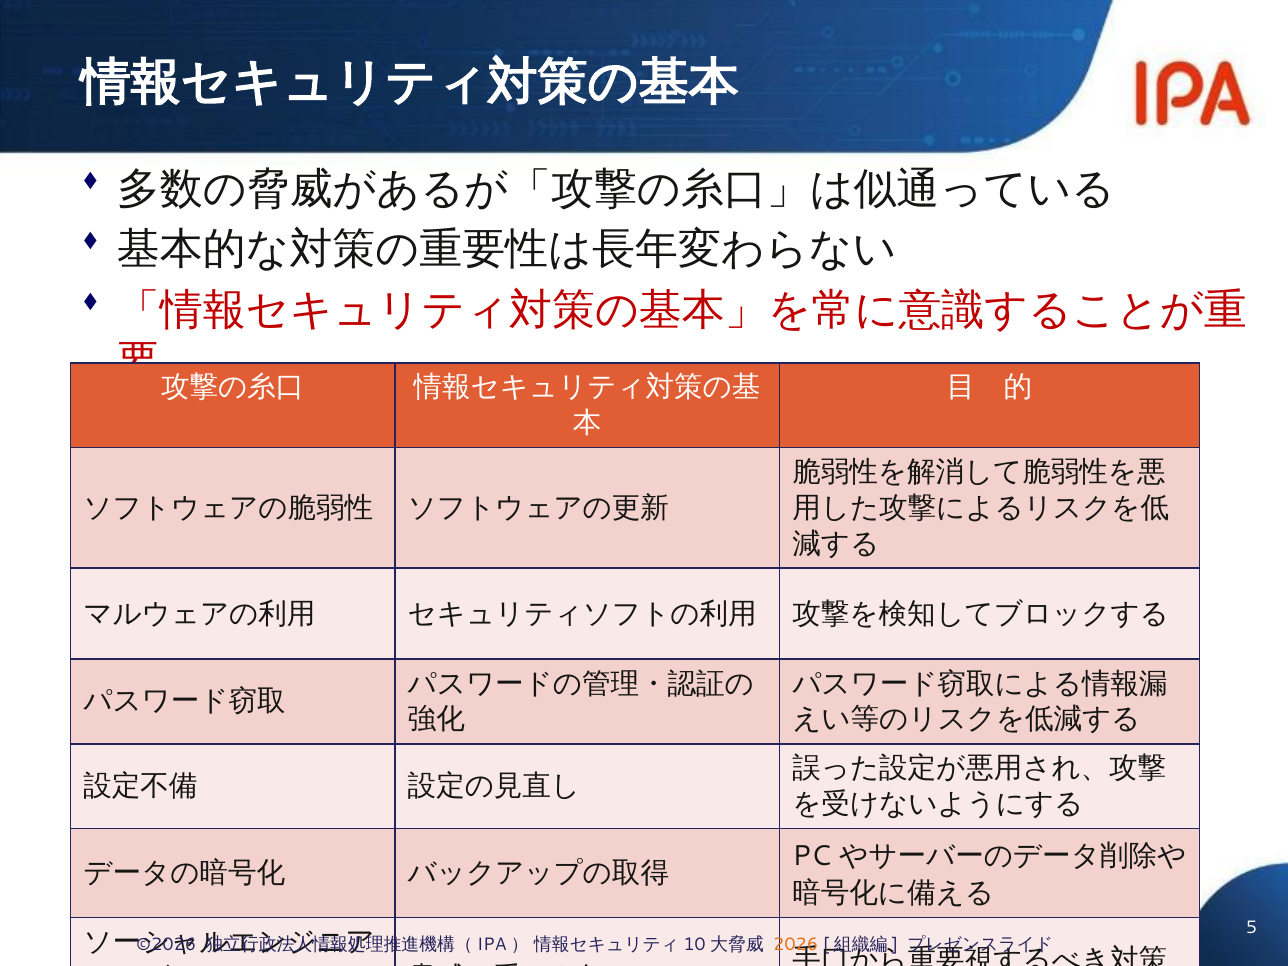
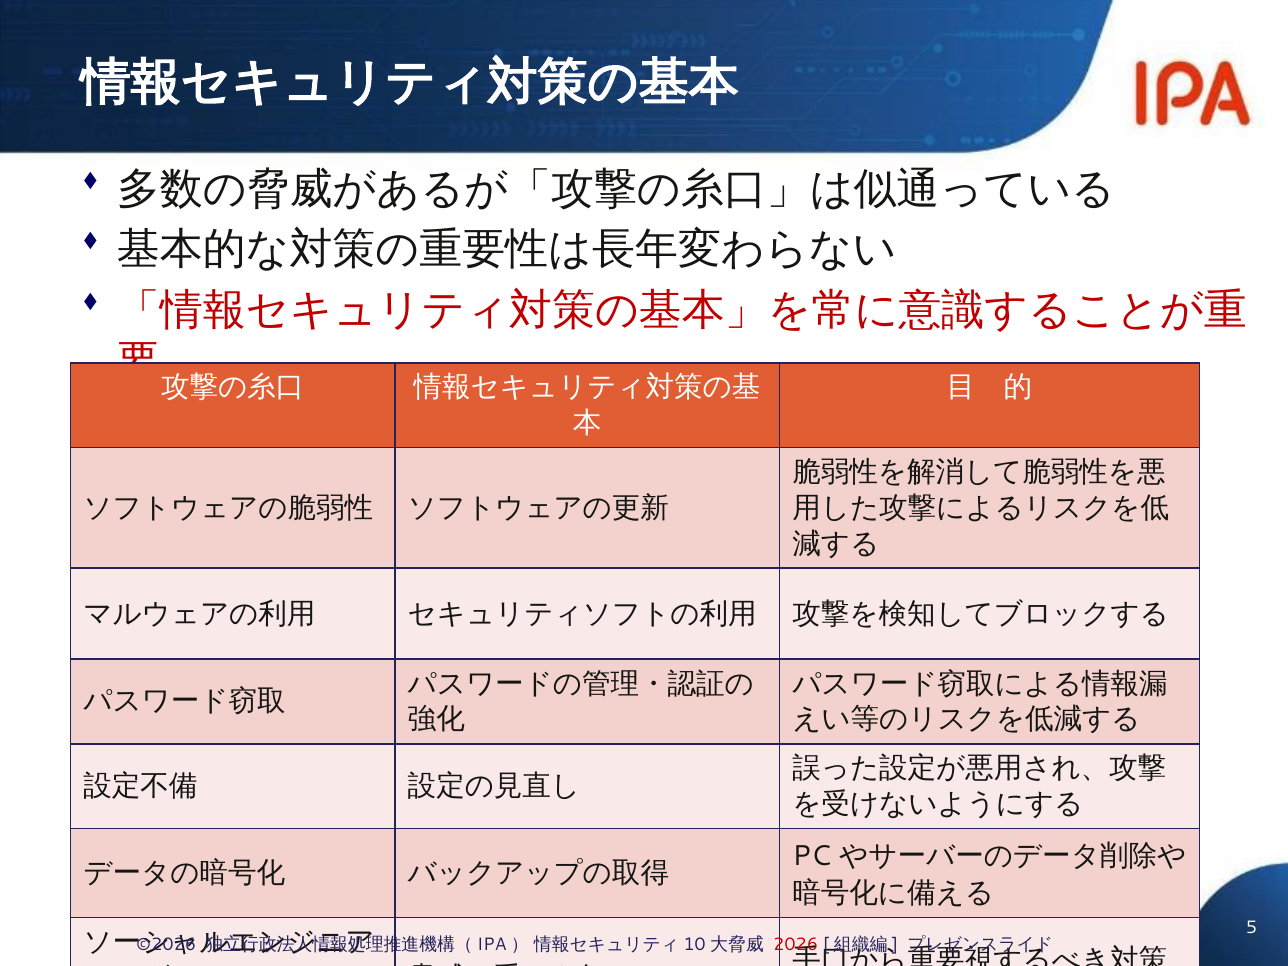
2026 colour: orange -> red (796, 945)
